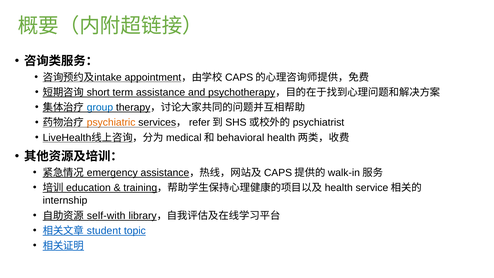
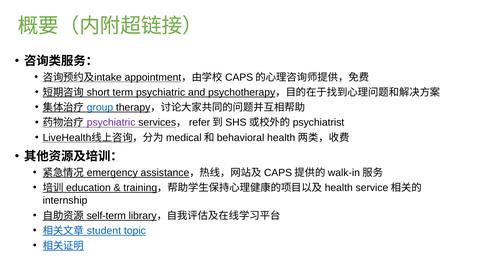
term assistance: assistance -> psychiatric (161, 92)
psychiatric colour: orange -> purple (111, 123)
self-with: self-with -> self-term (106, 216)
